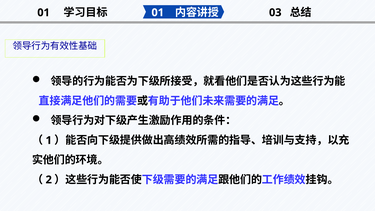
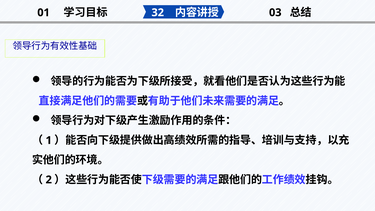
01: 01 -> 32 (158, 13)
